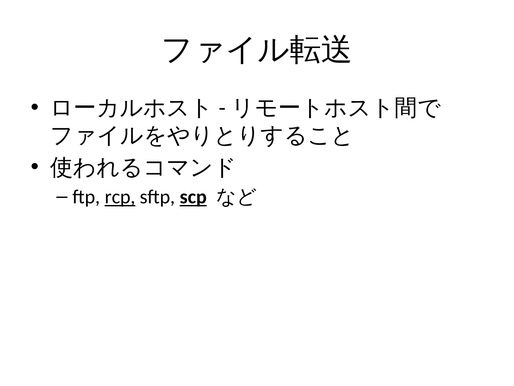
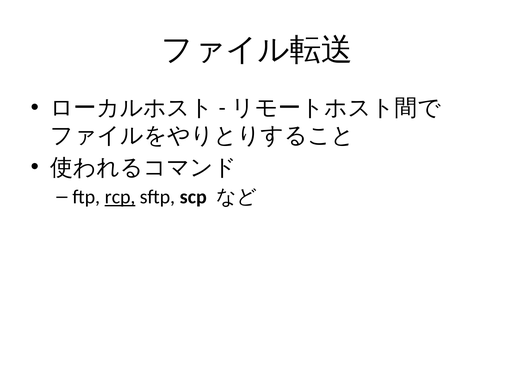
scp underline: present -> none (193, 197)
